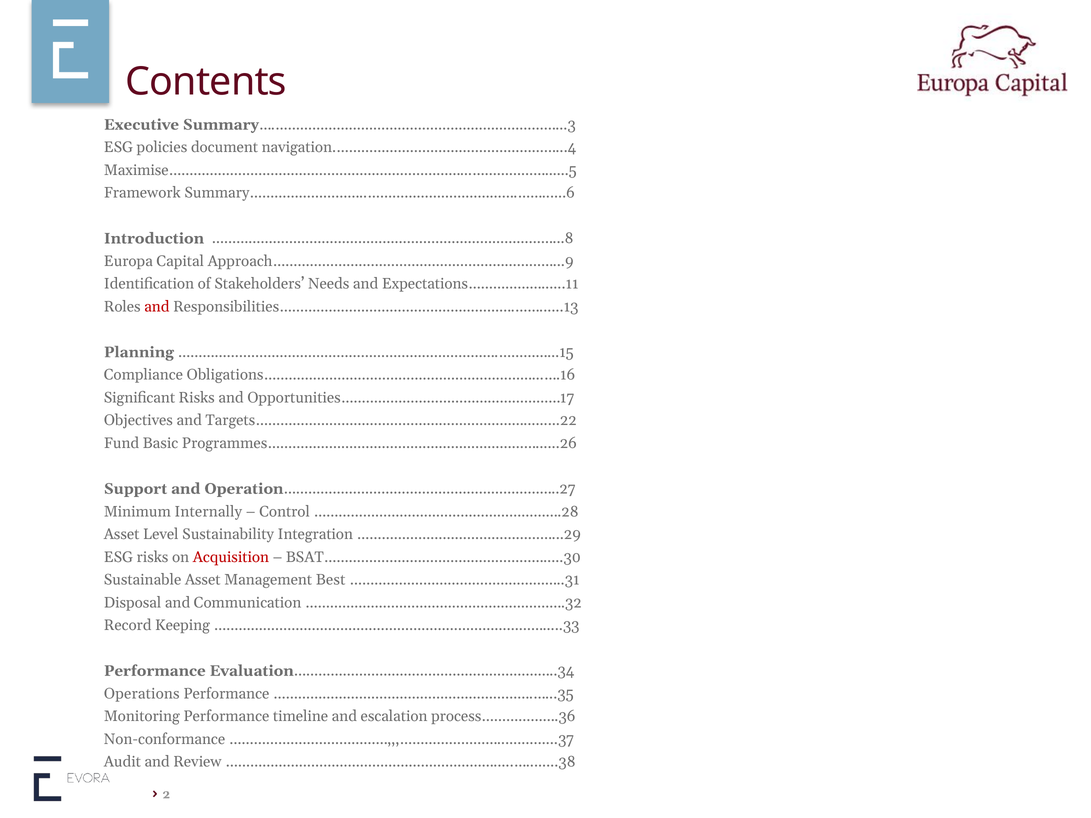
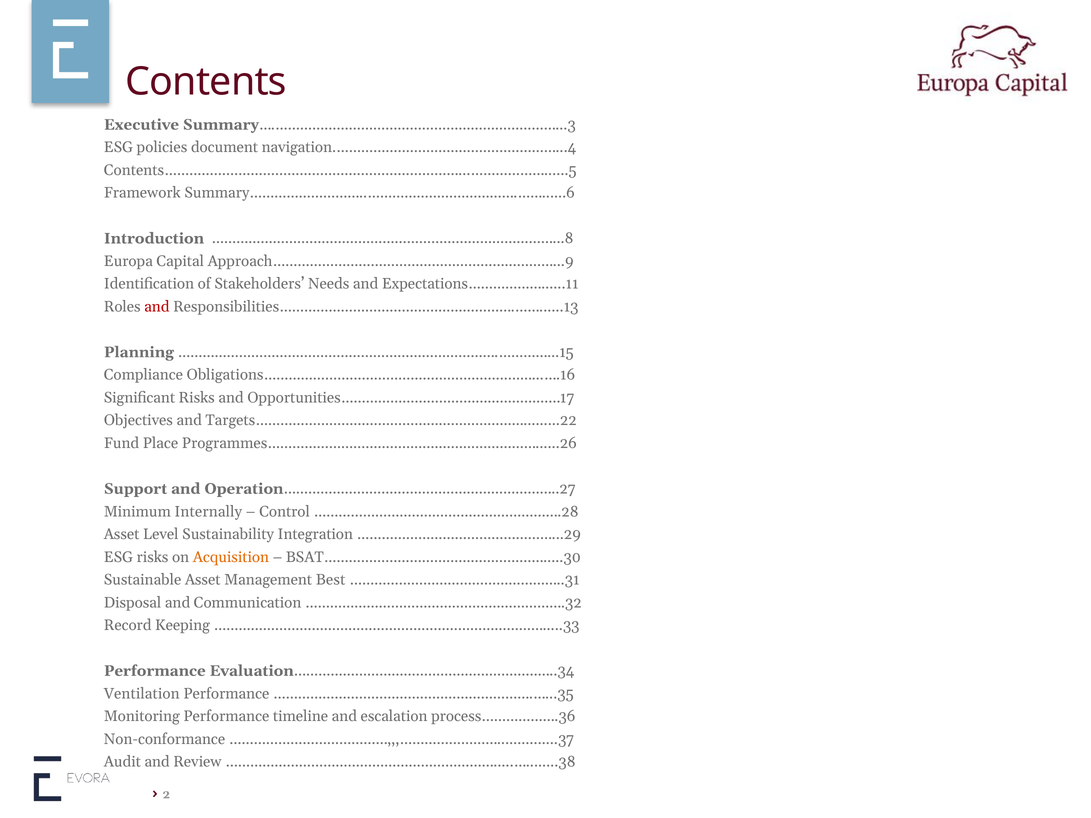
Maximise………………………………………………………………...………………......5: Maximise………………………………………………………………...………………......5 -> Contents………………………………………………………………...………………......5 (340, 170)
Basic: Basic -> Place (160, 443)
Acquisition colour: red -> orange (231, 557)
Operations: Operations -> Ventilation (142, 694)
